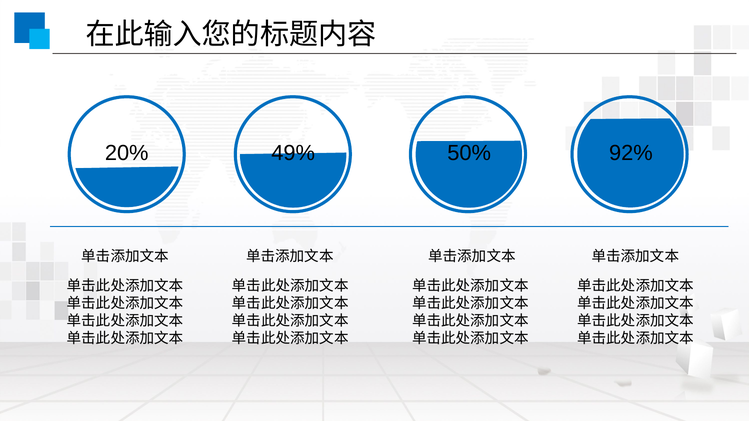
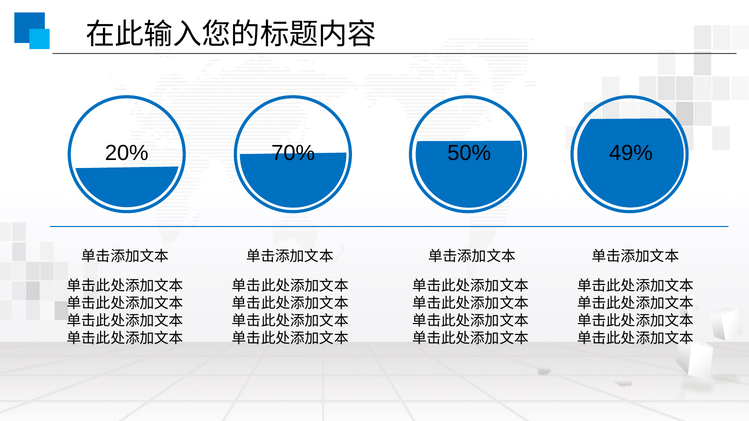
49%: 49% -> 70% (293, 153)
92%: 92% -> 49% (631, 153)
